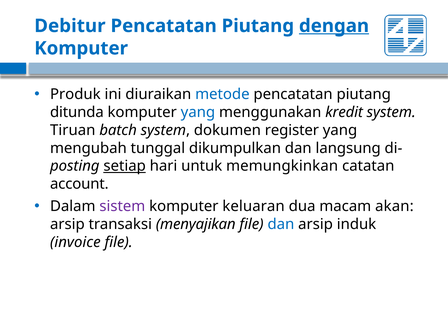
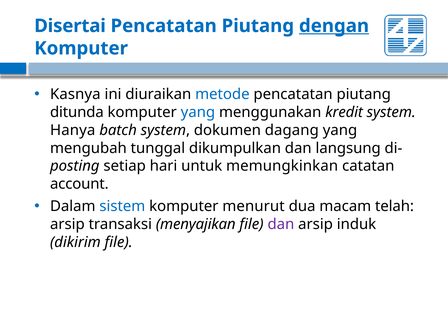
Debitur: Debitur -> Disertai (70, 26)
Produk: Produk -> Kasnya (75, 94)
Tiruan: Tiruan -> Hanya (73, 130)
register: register -> dagang (292, 130)
setiap underline: present -> none (125, 166)
sistem colour: purple -> blue (122, 206)
keluaran: keluaran -> menurut (254, 206)
akan: akan -> telah (395, 206)
dan colour: blue -> purple (281, 224)
invoice: invoice -> dikirim (75, 242)
